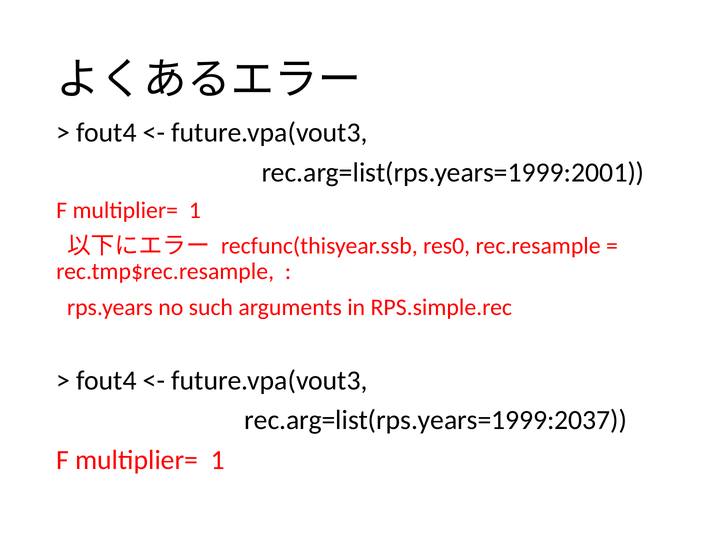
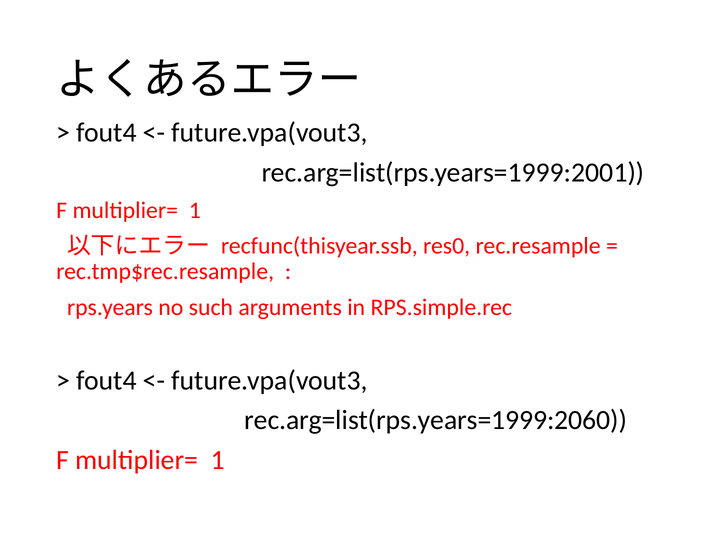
rec.arg=list(rps.years=1999:2037: rec.arg=list(rps.years=1999:2037 -> rec.arg=list(rps.years=1999:2060 (436, 421)
